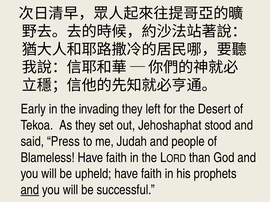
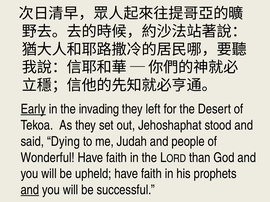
Early underline: none -> present (33, 109)
Press: Press -> Dying (63, 142)
Blameless: Blameless -> Wonderful (48, 158)
